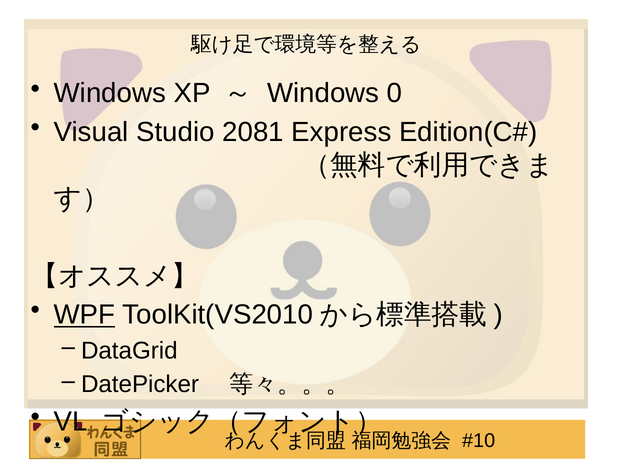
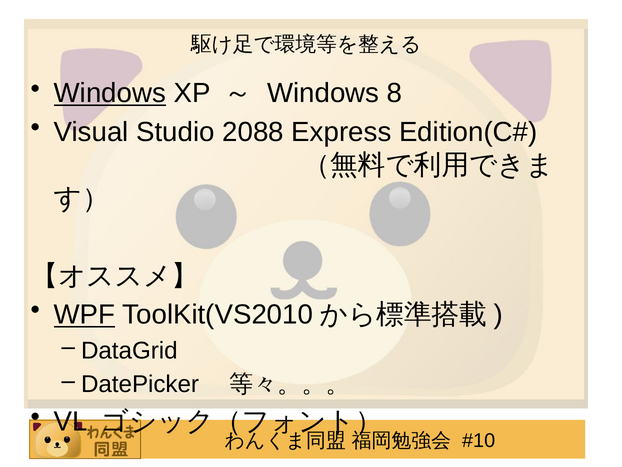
Windows underline: none -> present (110, 93)
0: 0 -> 8 (395, 93)
2081: 2081 -> 2088 (253, 132)
